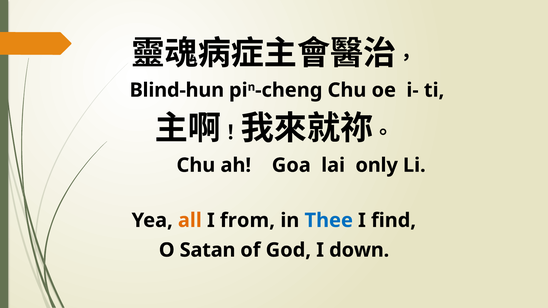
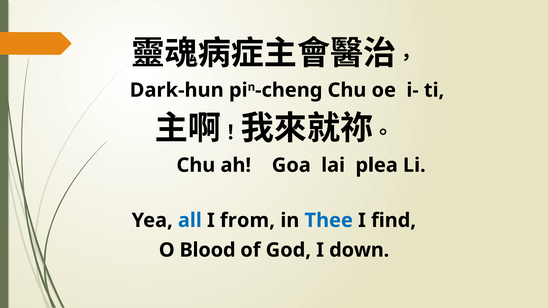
Blind-hun: Blind-hun -> Dark-hun (177, 90)
only: only -> plea (377, 165)
all colour: orange -> blue (190, 221)
Satan: Satan -> Blood (208, 250)
